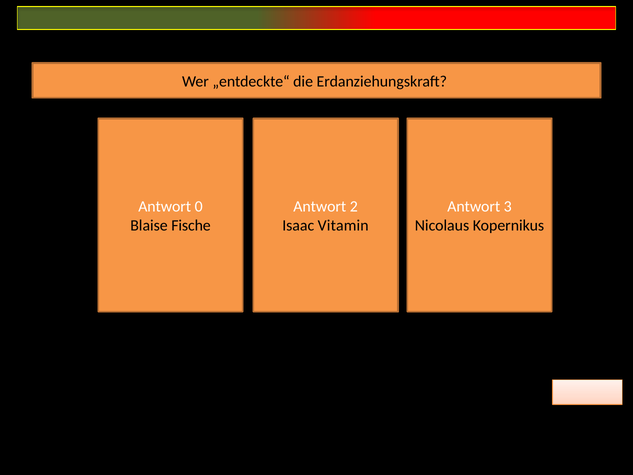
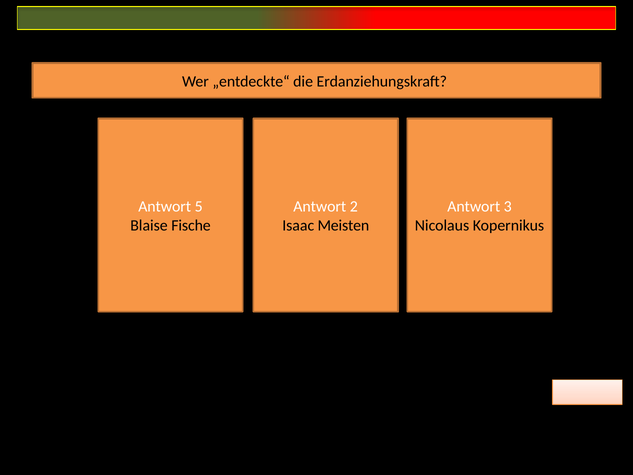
0: 0 -> 5 (199, 207)
Vitamin: Vitamin -> Meisten (343, 226)
